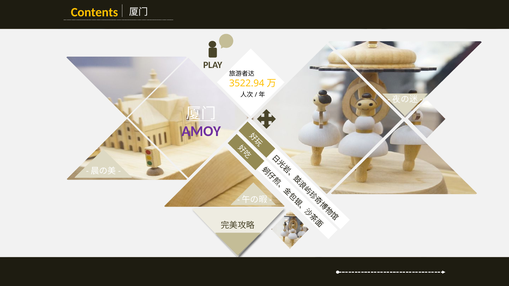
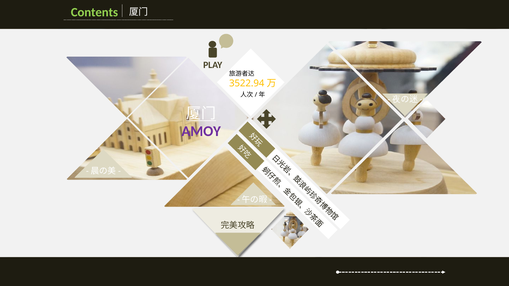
Contents colour: yellow -> light green (94, 12)
